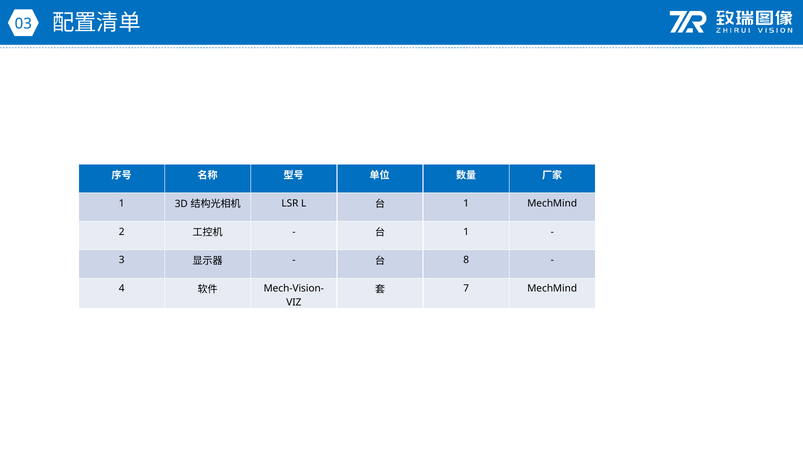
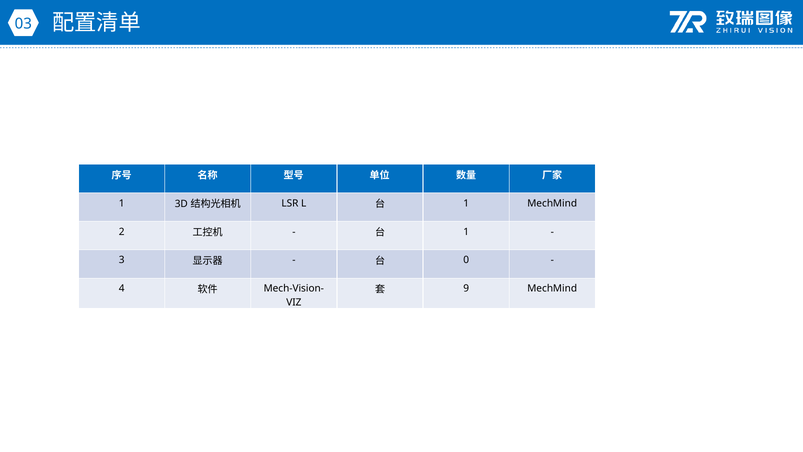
8: 8 -> 0 (466, 260)
7: 7 -> 9 (466, 288)
